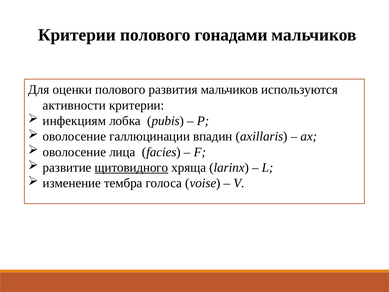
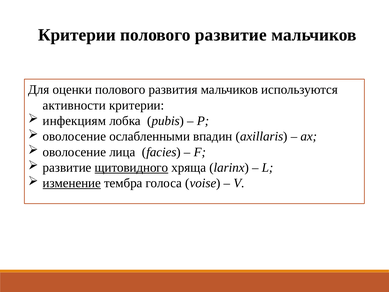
полового гонадами: гонадами -> развитие (231, 35)
галлюцинации: галлюцинации -> ослабленными (150, 136)
изменение underline: none -> present (72, 183)
